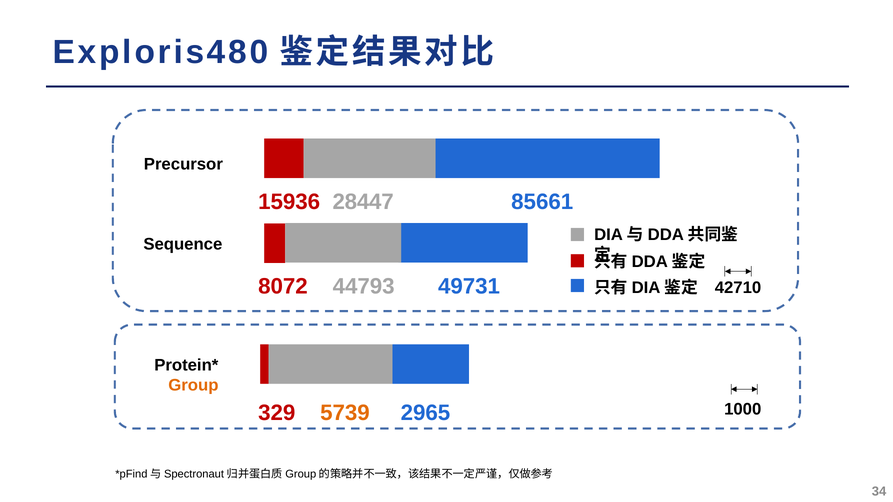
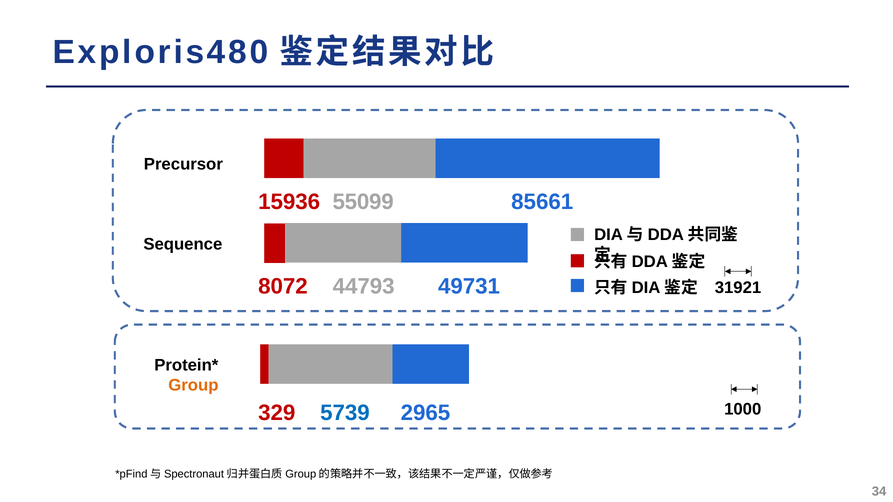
28447: 28447 -> 55099 (363, 202)
42710: 42710 -> 31921 (738, 288)
5739 colour: orange -> blue (345, 413)
